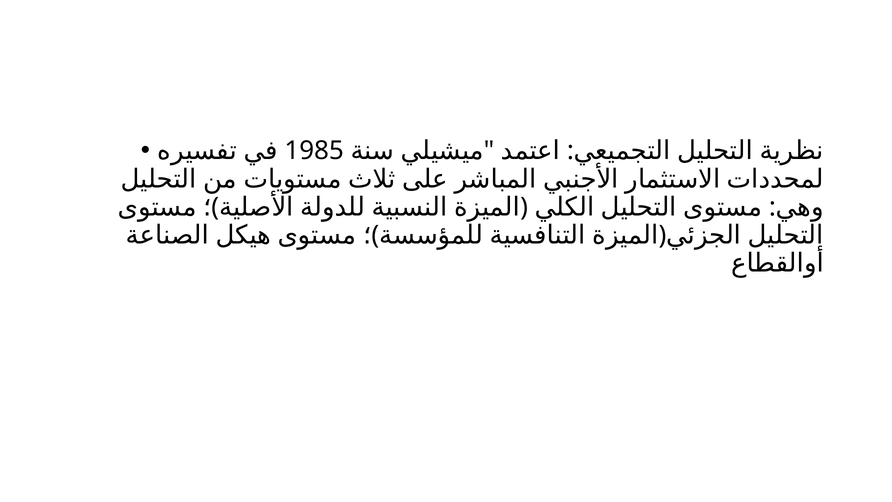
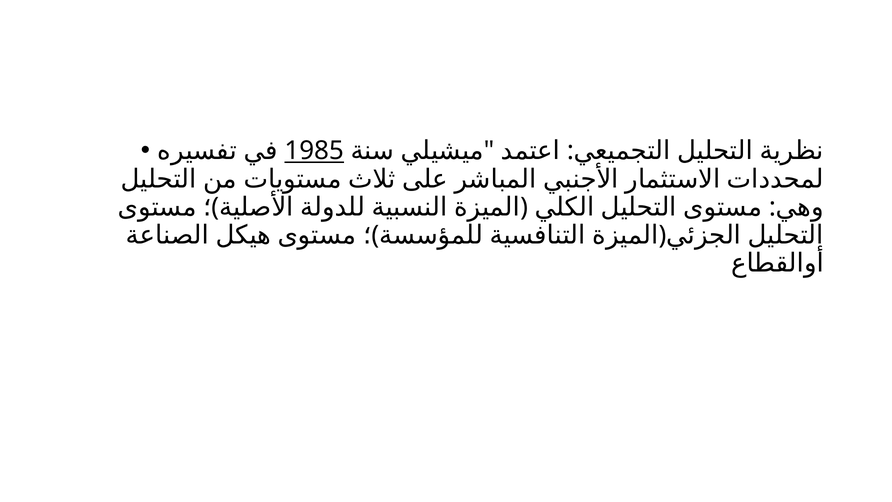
1985 underline: none -> present (314, 151)
